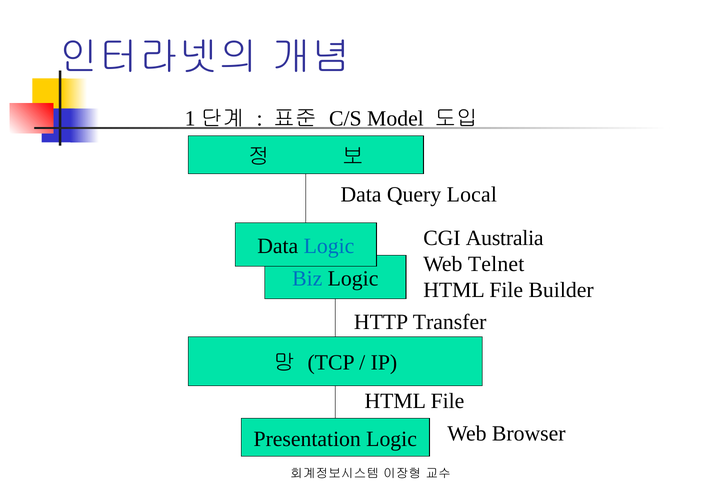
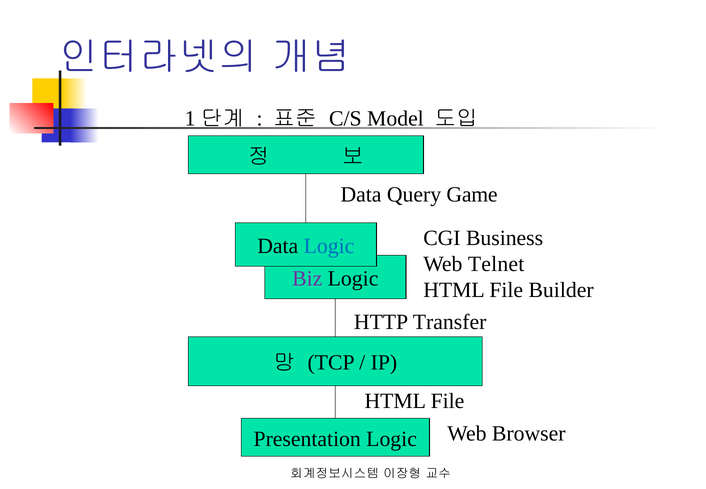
Local: Local -> Game (472, 194)
Australia: Australia -> Business (505, 238)
Biz colour: blue -> purple (307, 278)
